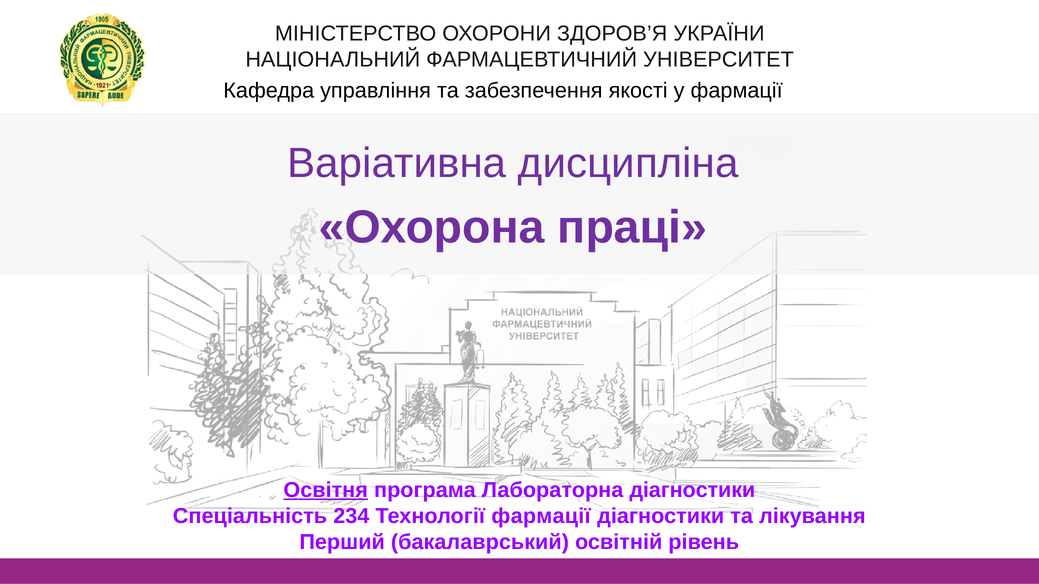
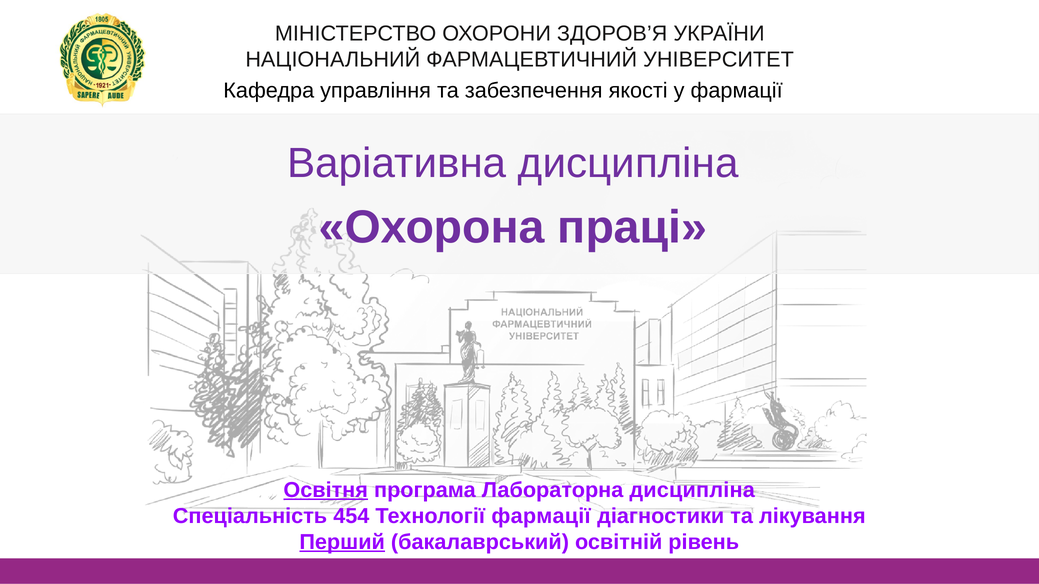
Лабораторна діагностики: діагностики -> дисципліна (692, 490)
234: 234 -> 454 (351, 516)
Перший underline: none -> present (342, 542)
